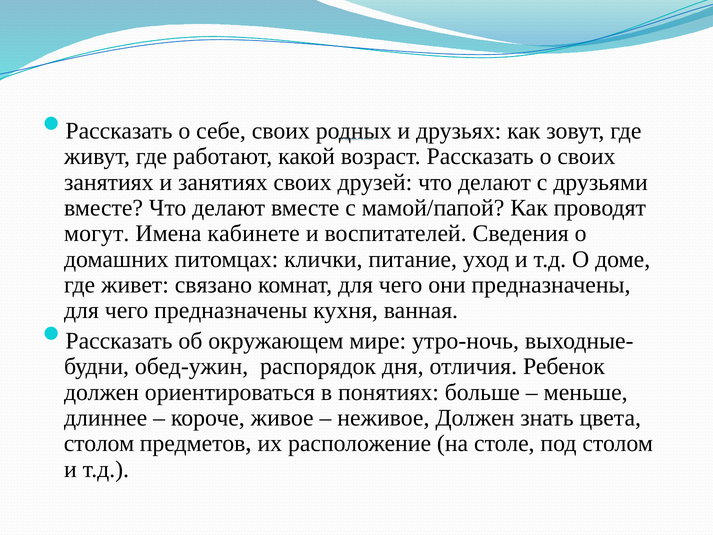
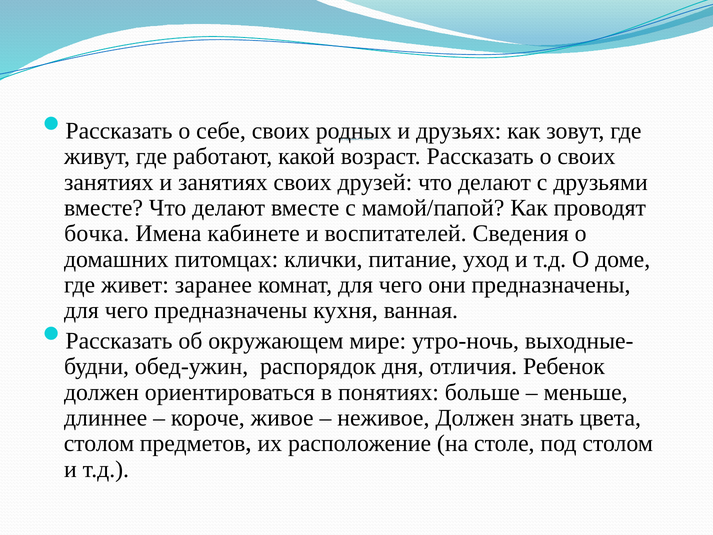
могут: могут -> бочка (97, 233)
связано: связано -> заранее (213, 285)
